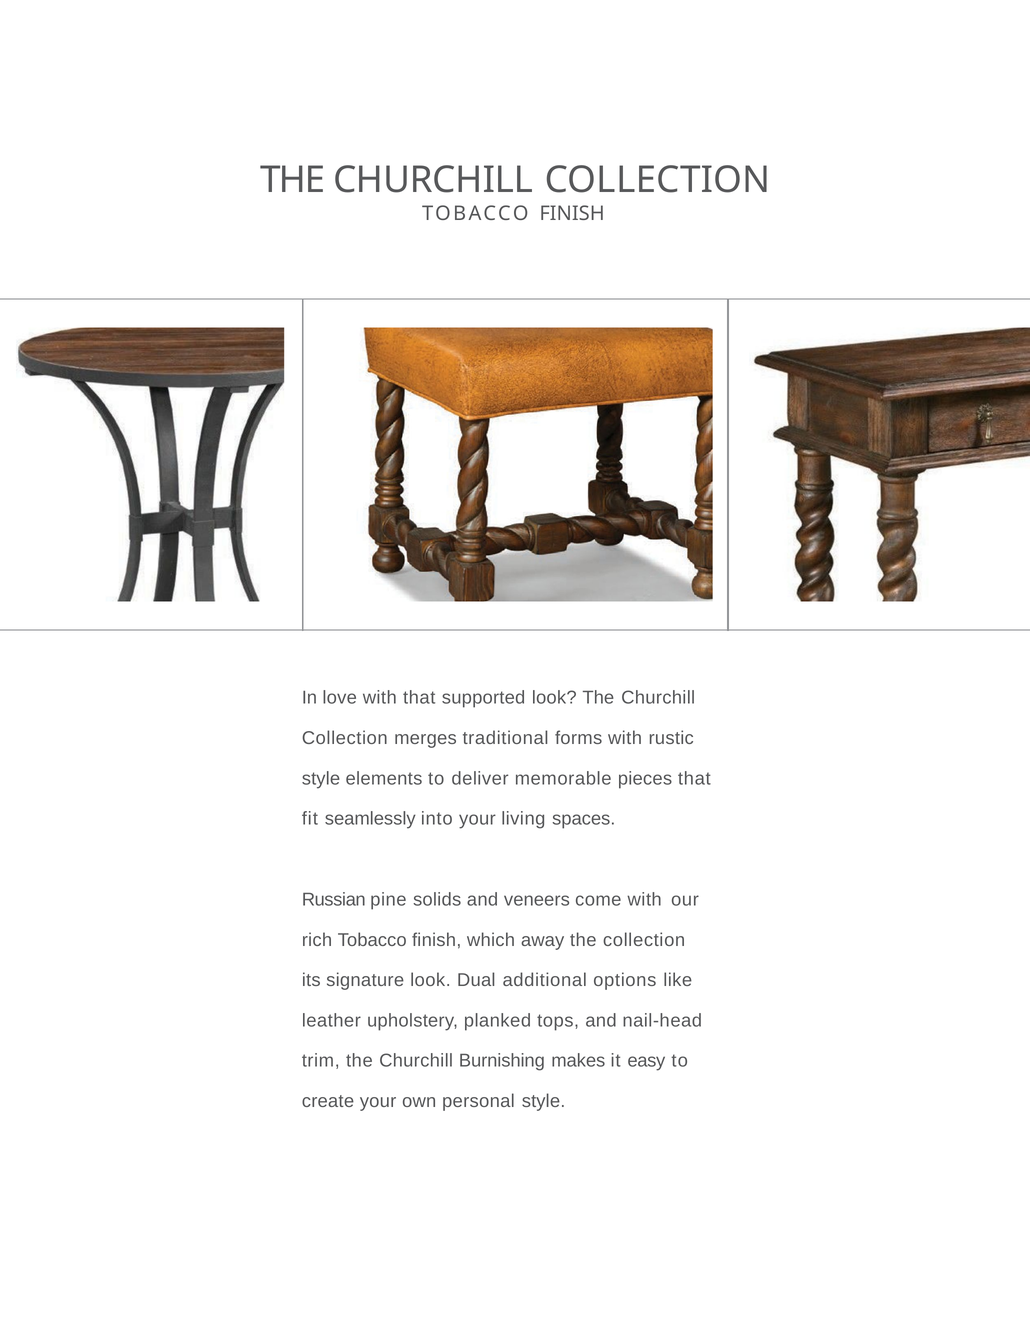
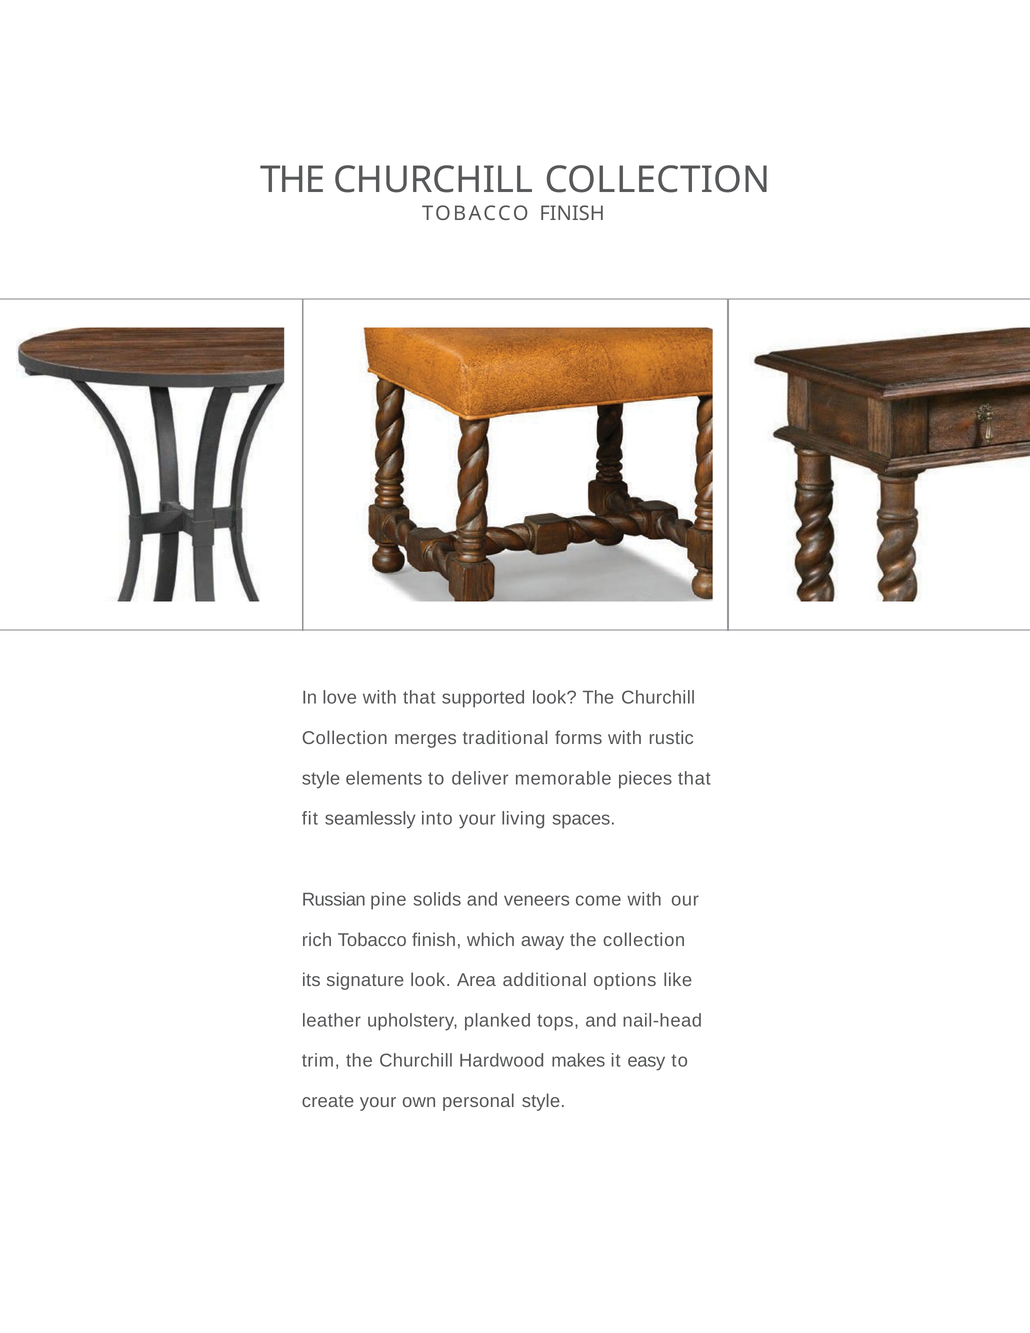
Dual: Dual -> Area (476, 980)
Burnishing: Burnishing -> Hardwood (502, 1061)
